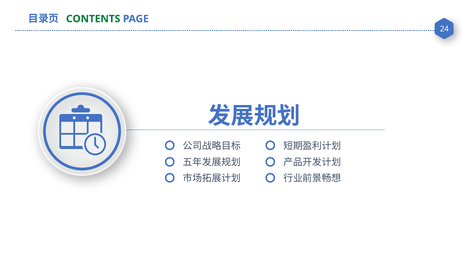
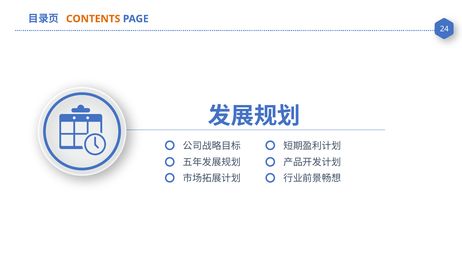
CONTENTS colour: green -> orange (93, 19)
